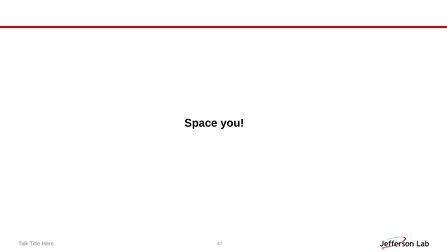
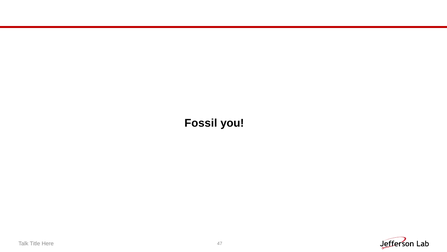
Space: Space -> Fossil (201, 123)
